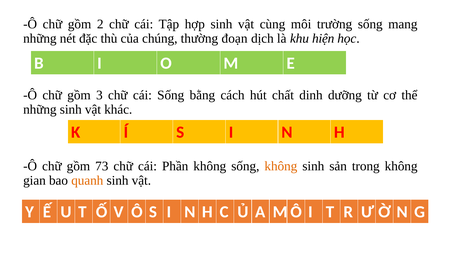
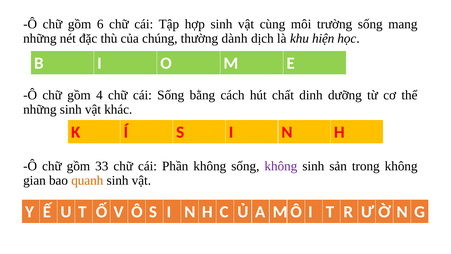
2: 2 -> 6 (100, 24)
đoạn: đoạn -> dành (235, 38)
3: 3 -> 4 (99, 95)
73: 73 -> 33 (102, 166)
không colour: orange -> purple (281, 166)
